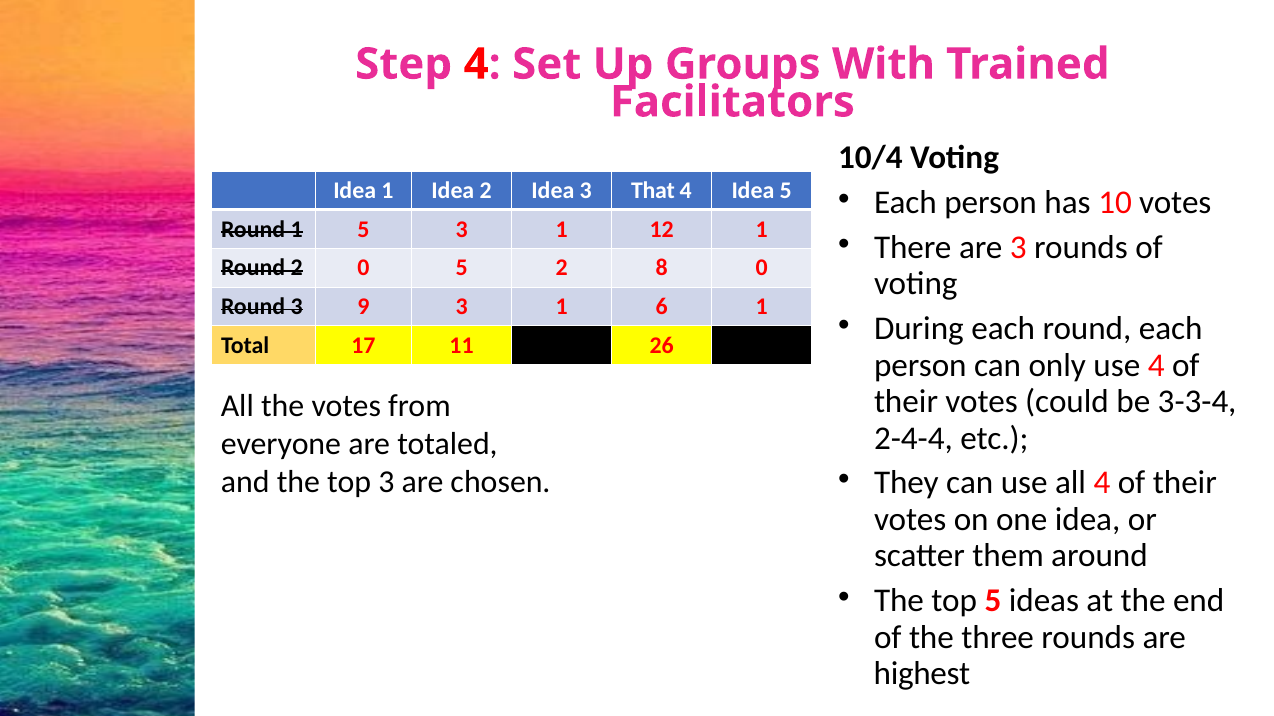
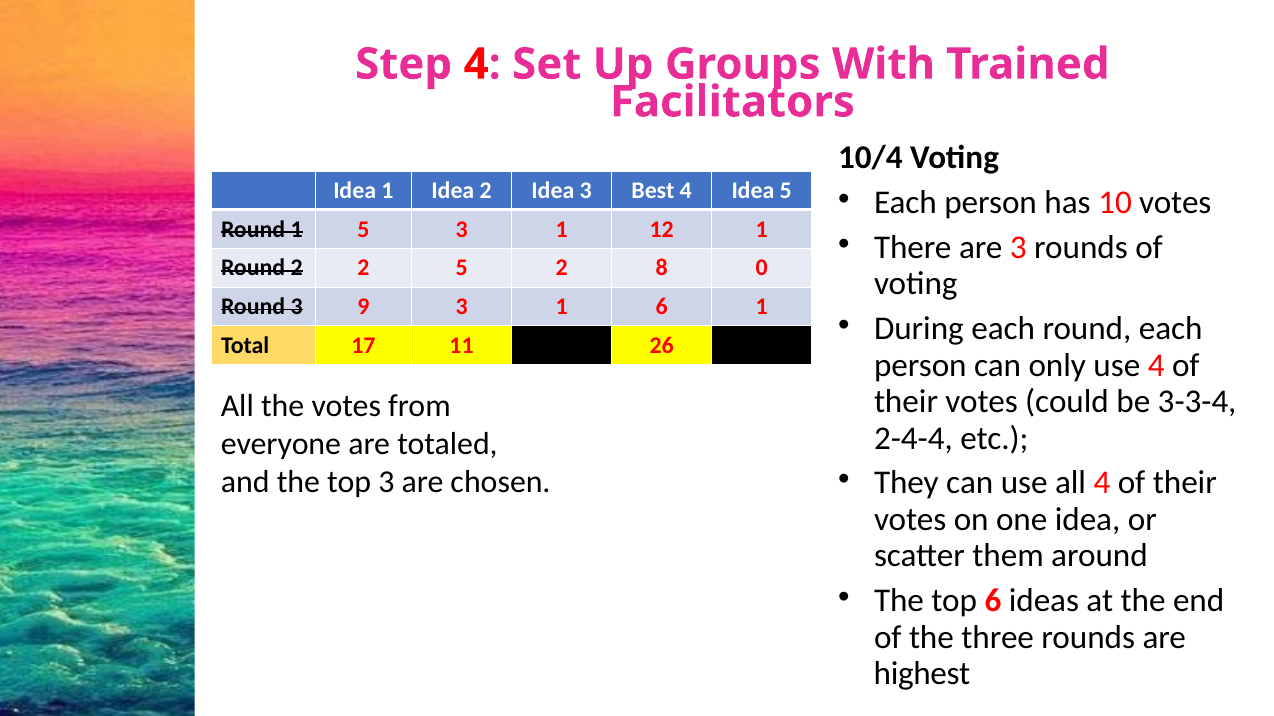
That: That -> Best (653, 191)
2 0: 0 -> 2 (363, 268)
top 5: 5 -> 6 (993, 601)
